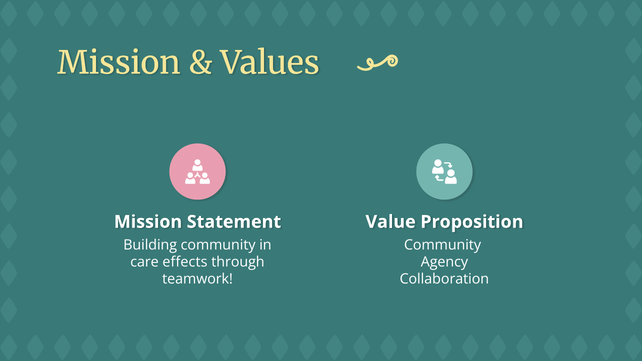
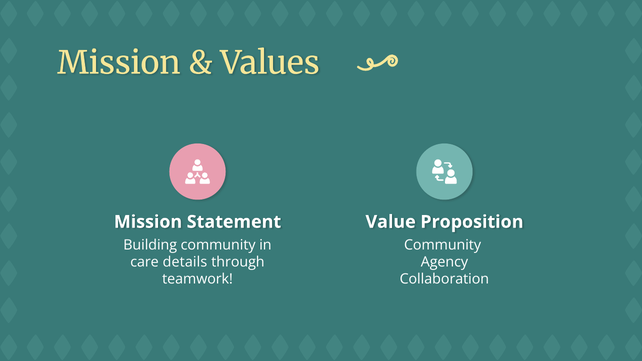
effects: effects -> details (185, 262)
